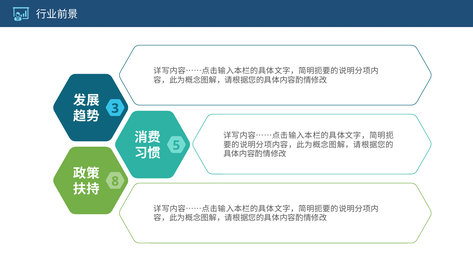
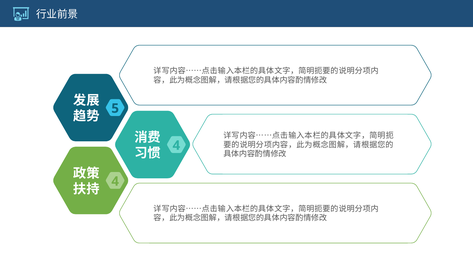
3: 3 -> 5 (115, 108)
5: 5 -> 4 (176, 145)
8: 8 -> 4 (115, 181)
